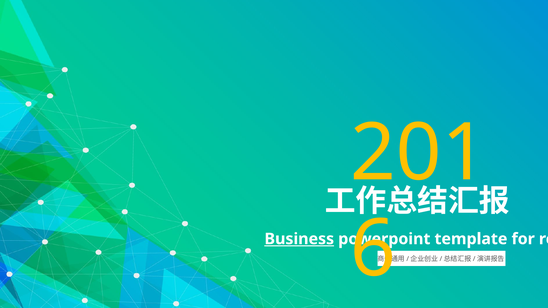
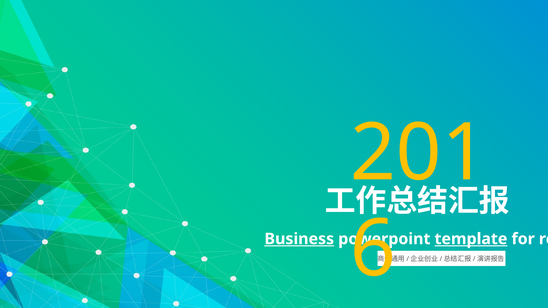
template underline: none -> present (471, 239)
